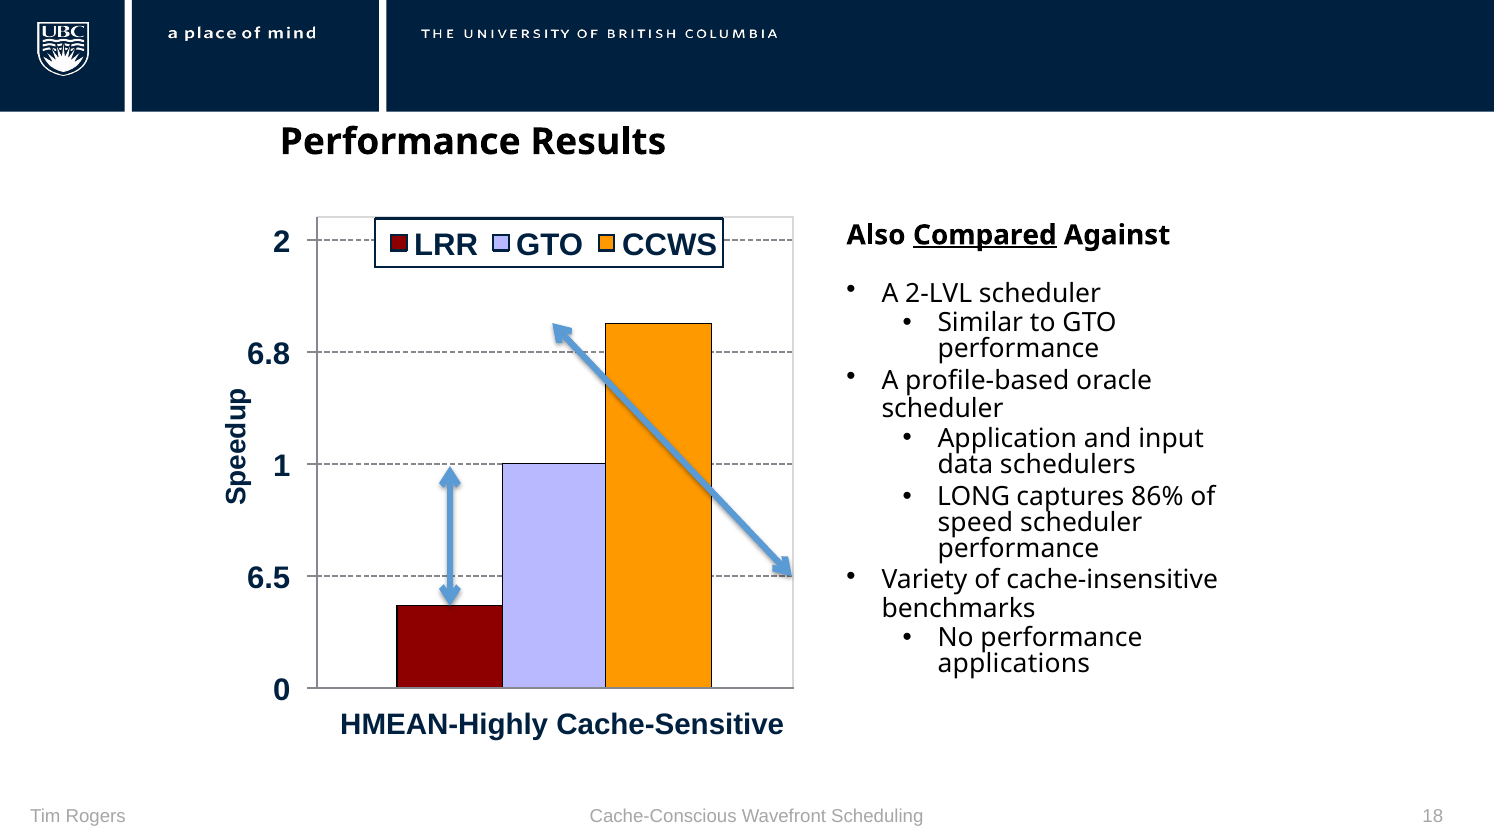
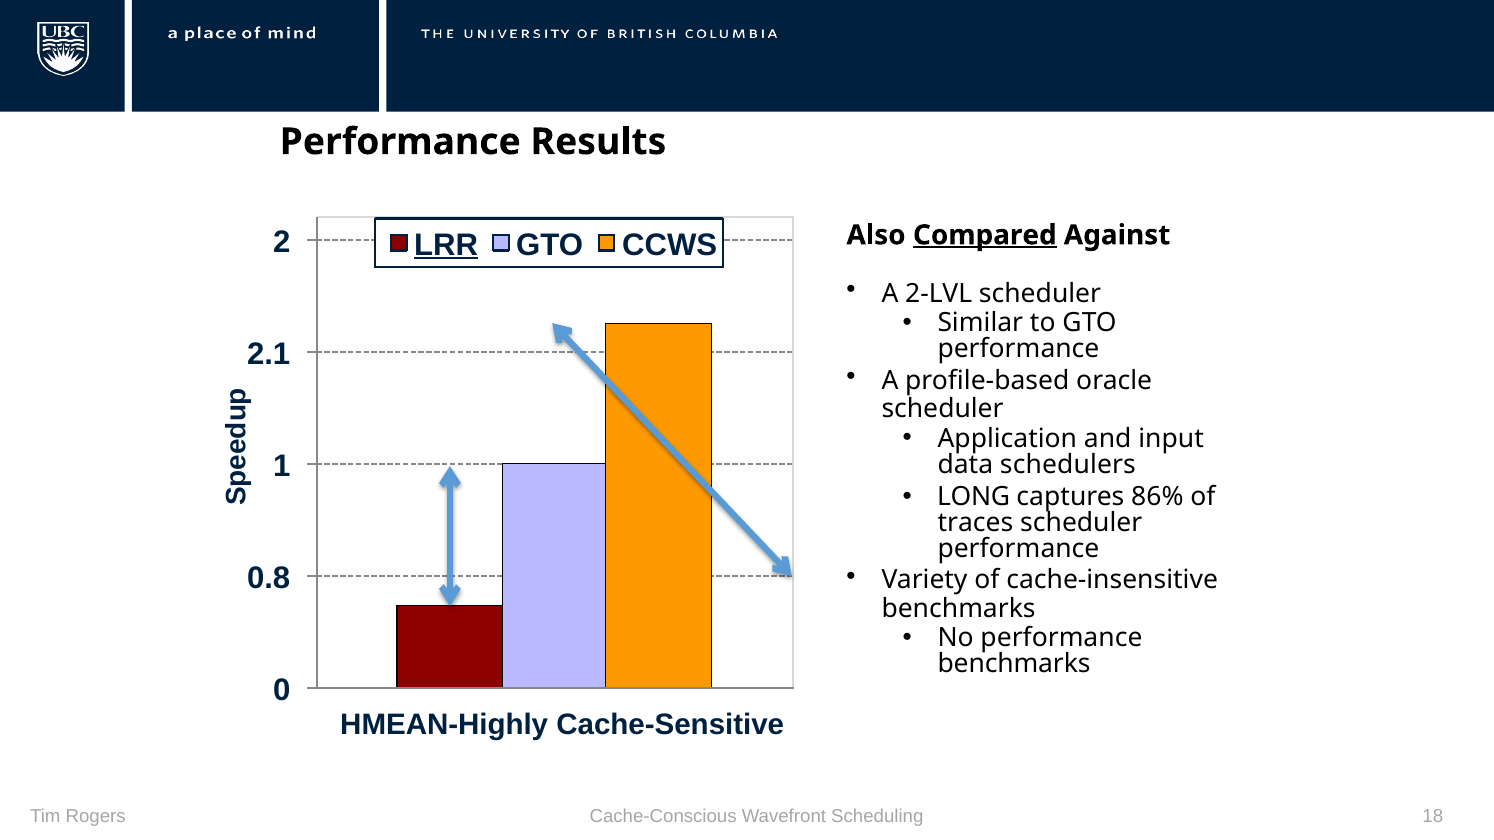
LRR underline: none -> present (446, 245)
6.8: 6.8 -> 2.1 (269, 354)
speed: speed -> traces (975, 523)
6.5: 6.5 -> 0.8 (269, 578)
applications: applications -> benchmarks (1014, 664)
